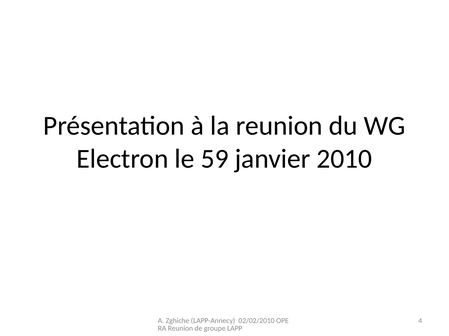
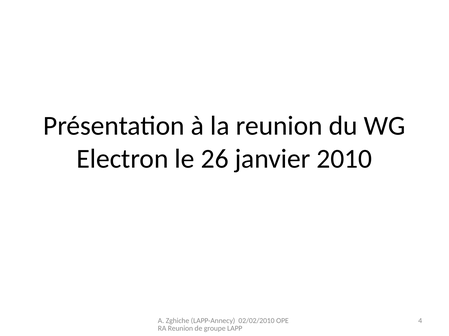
59: 59 -> 26 (215, 159)
